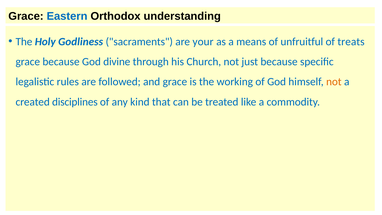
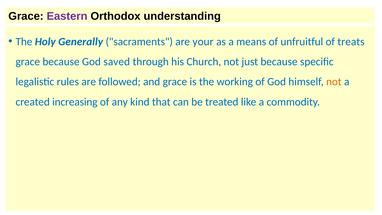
Eastern colour: blue -> purple (67, 16)
Godliness: Godliness -> Generally (81, 42)
divine: divine -> saved (117, 62)
disciplines: disciplines -> increasing (75, 102)
